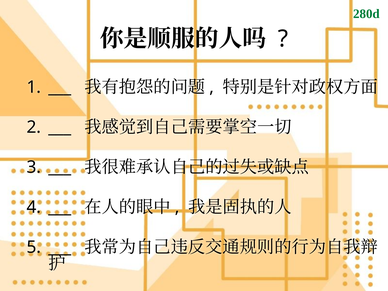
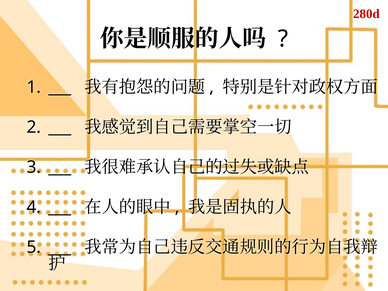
280d colour: green -> red (366, 14)
